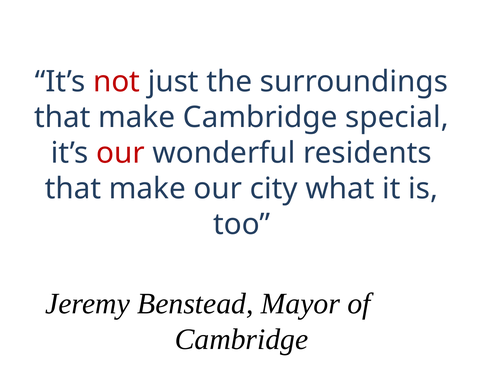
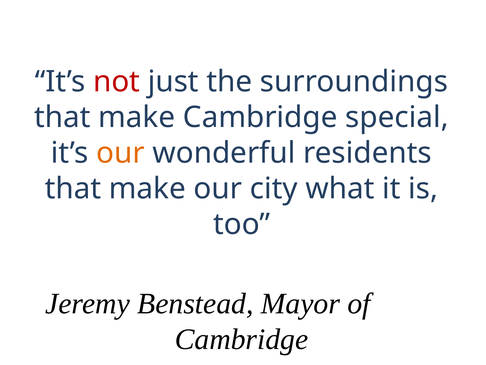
our colour: red -> orange (120, 153)
